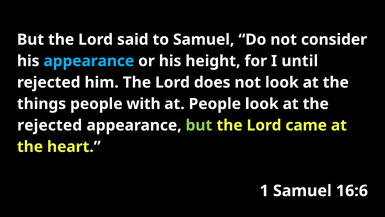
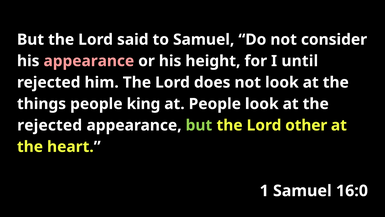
appearance colour: light blue -> pink (89, 61)
with: with -> king (143, 104)
came: came -> other (306, 125)
16:6: 16:6 -> 16:0 (352, 190)
